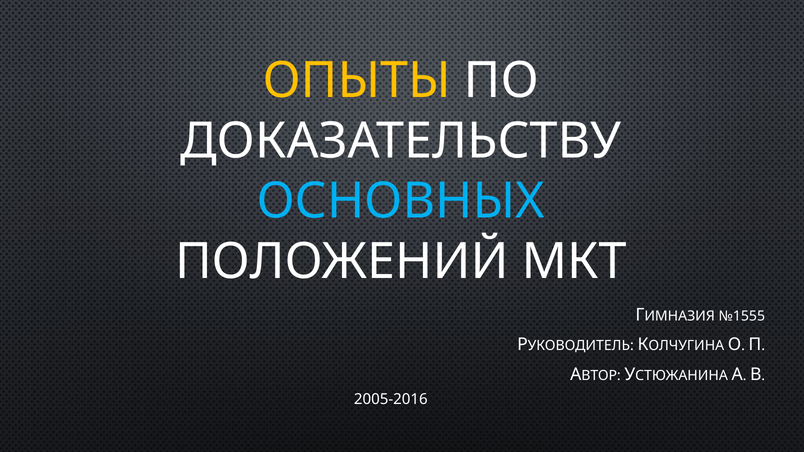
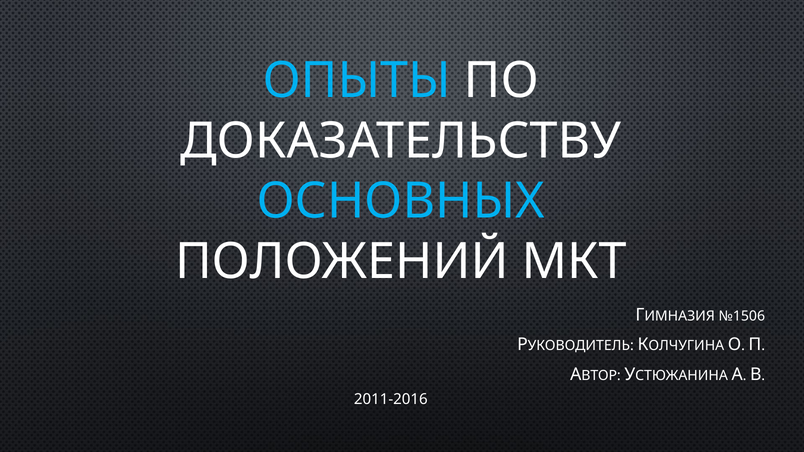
ОПЫТЫ colour: yellow -> light blue (357, 81)
№1555: №1555 -> №1506 (742, 316)
2005-2016: 2005-2016 -> 2011-2016 (391, 400)
